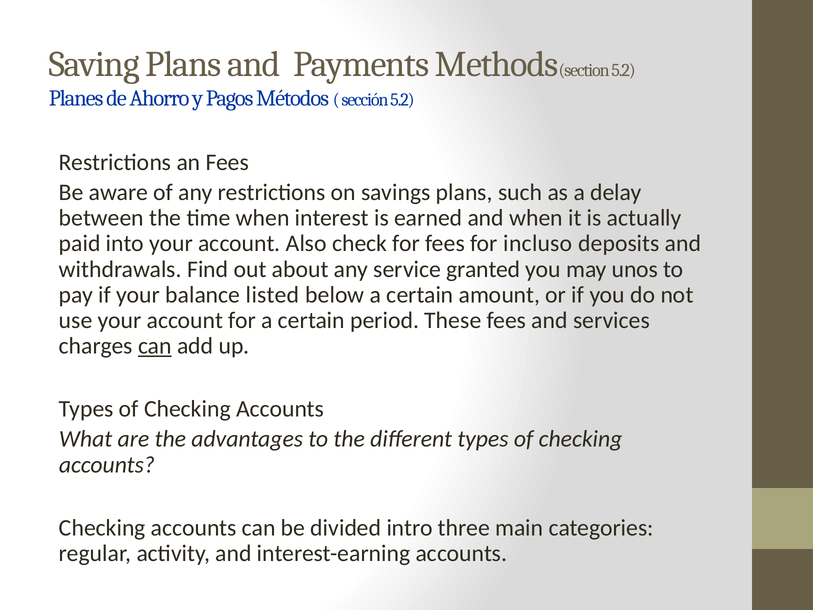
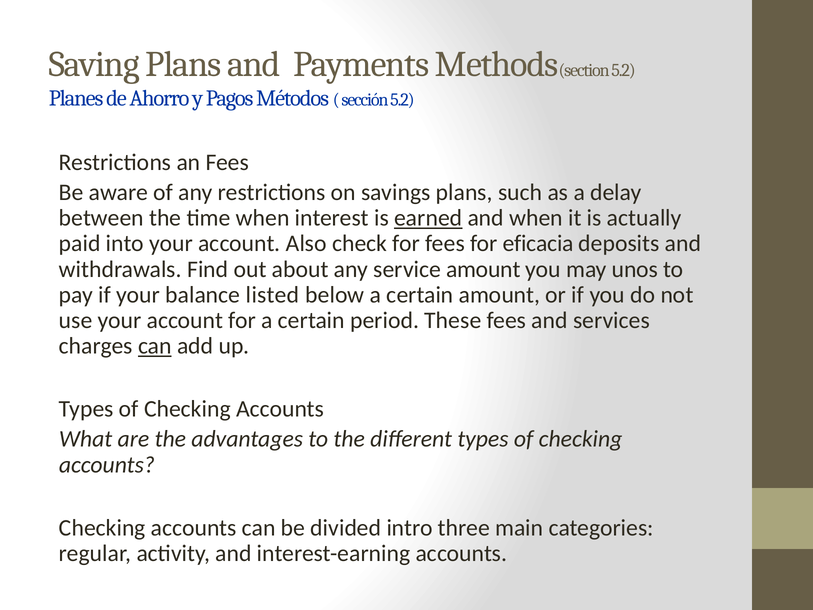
earned underline: none -> present (428, 218)
incluso: incluso -> eficacia (538, 243)
service granted: granted -> amount (483, 269)
